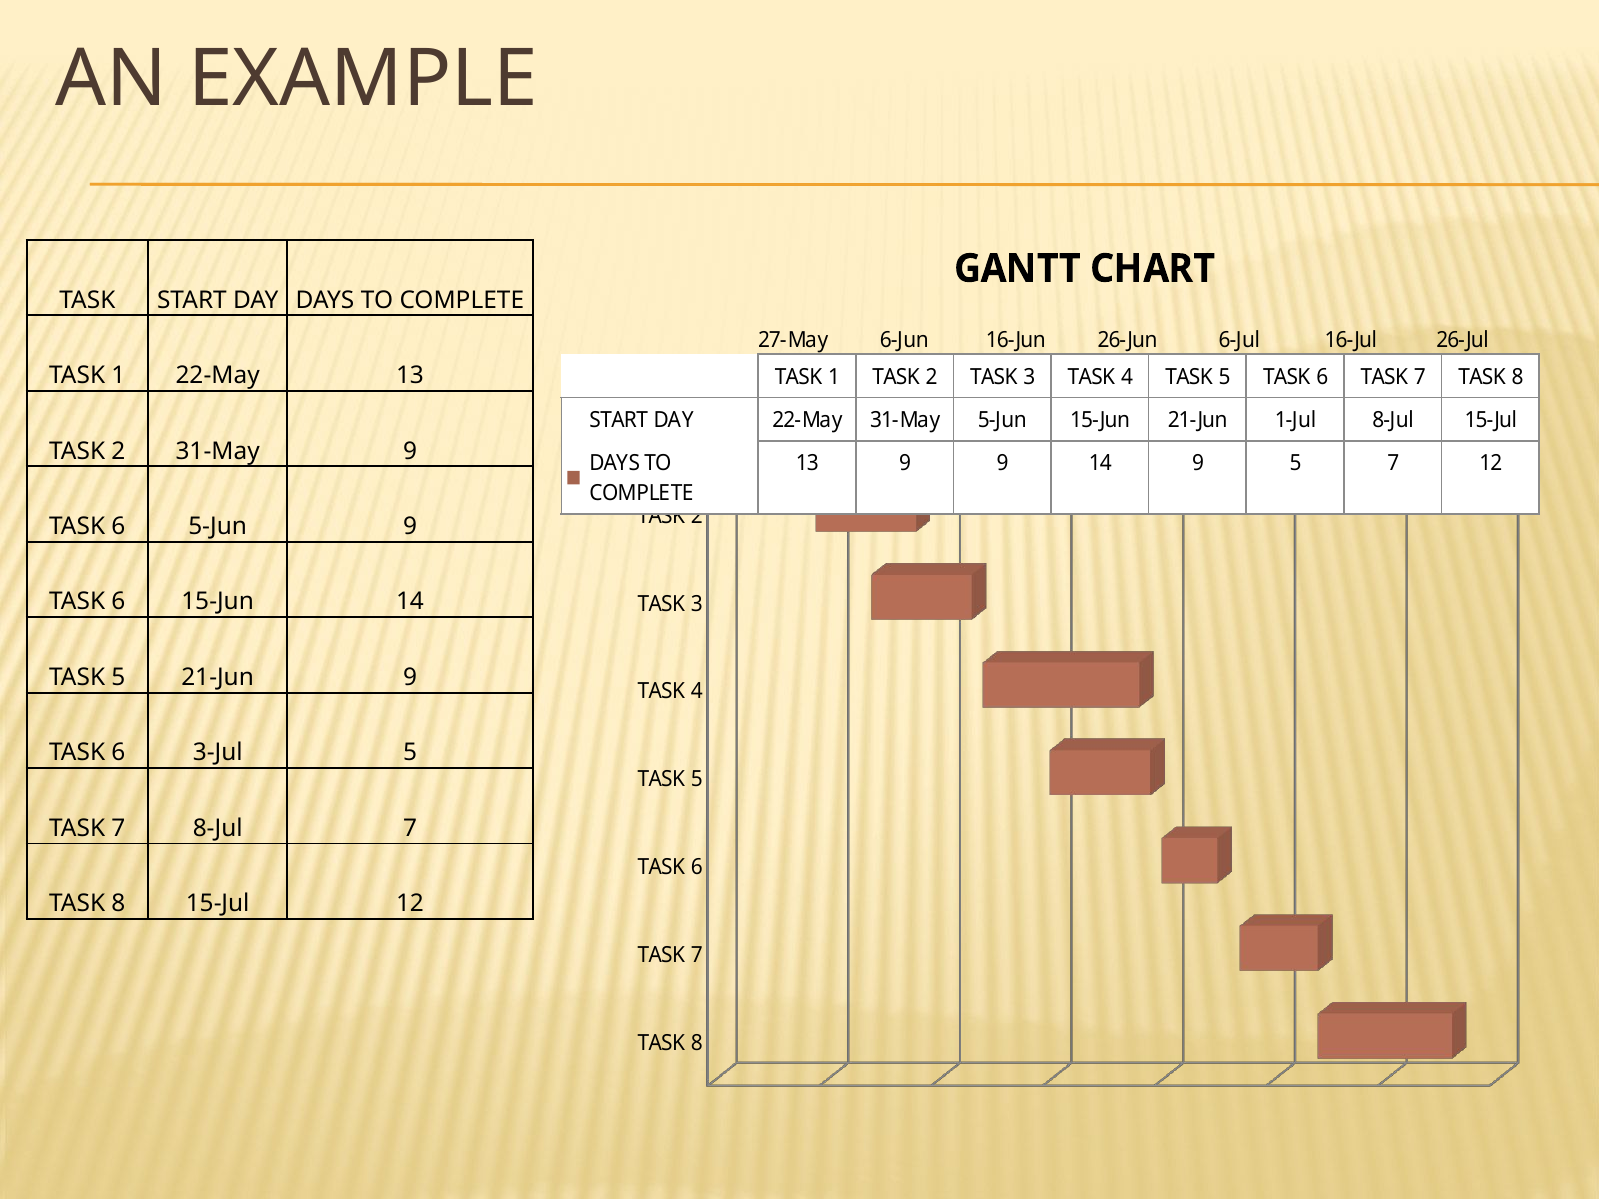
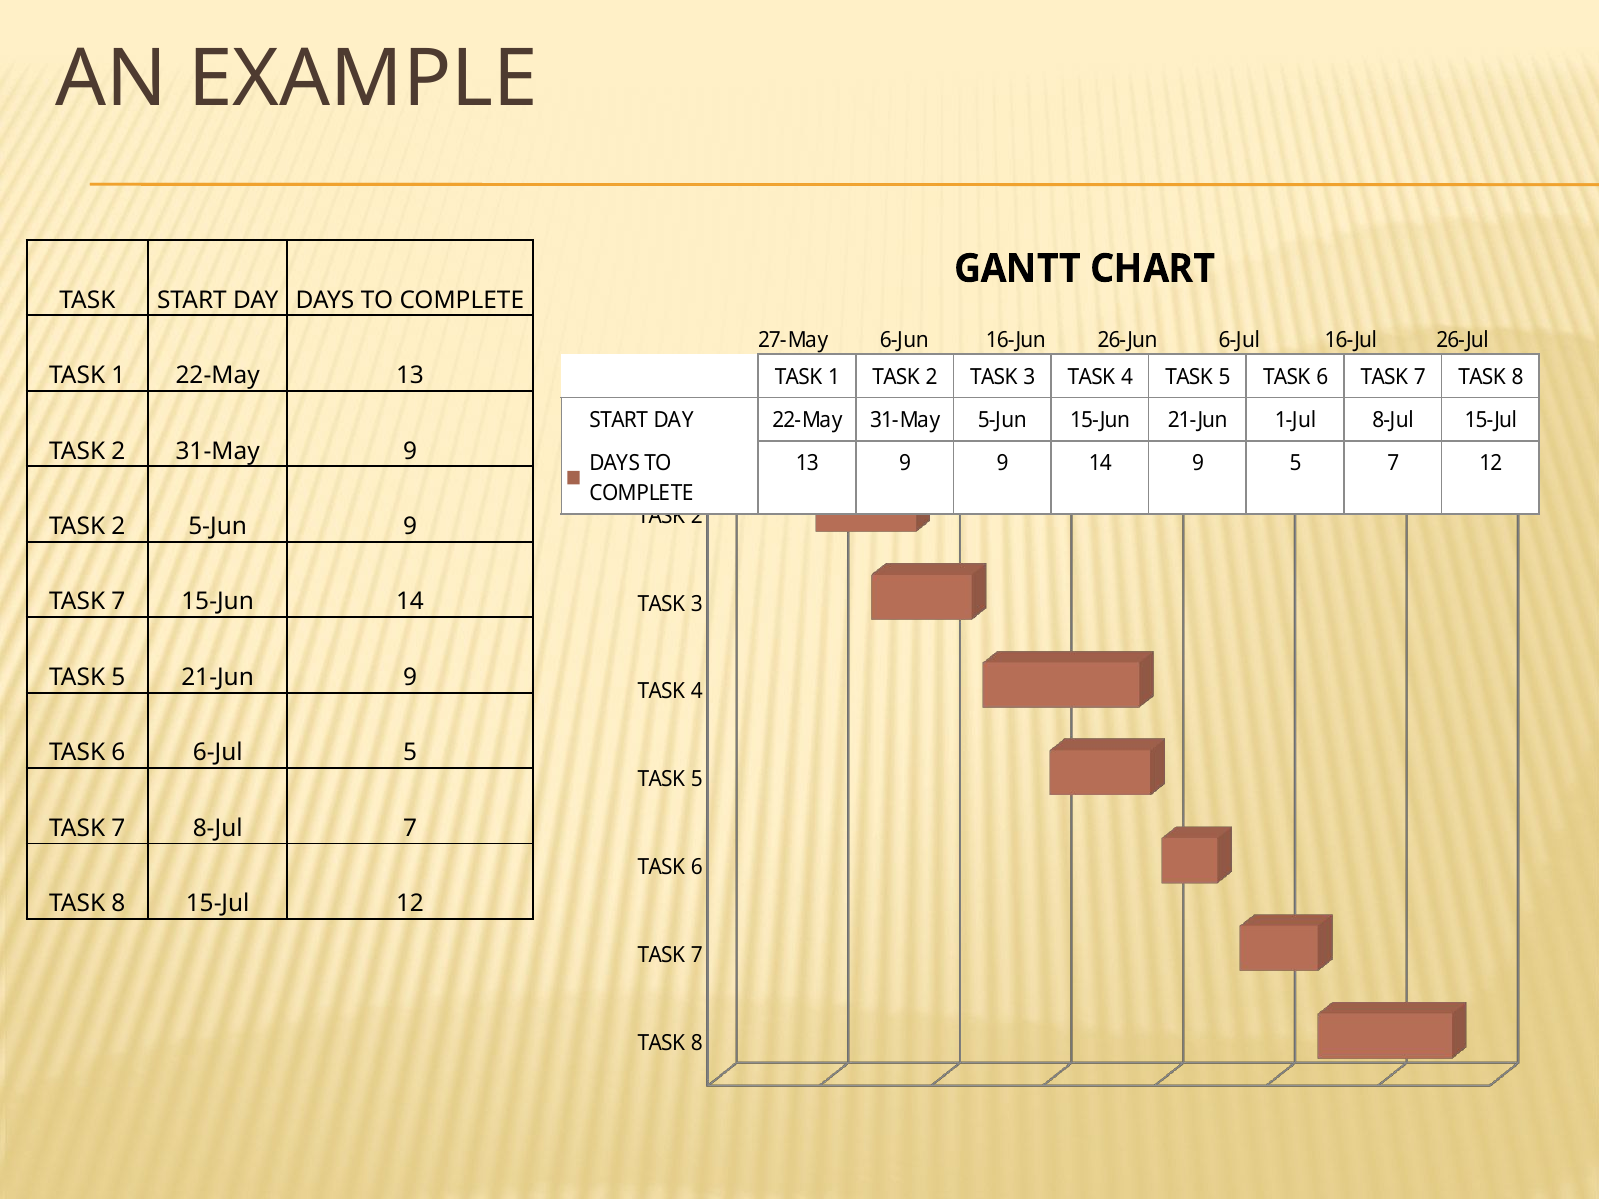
6: 6 -> 2 (118, 527)
6: 6 -> 7 (118, 602)
6 3-Jul: 3-Jul -> 6-Jul (218, 753)
